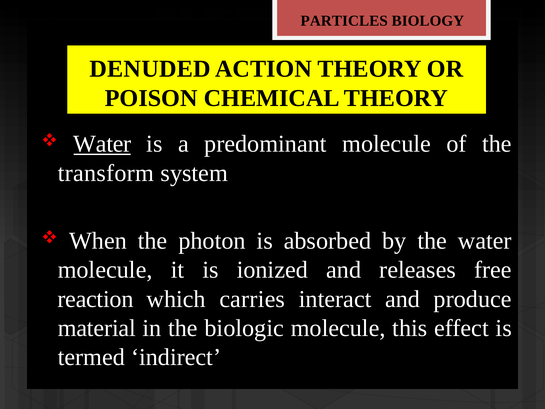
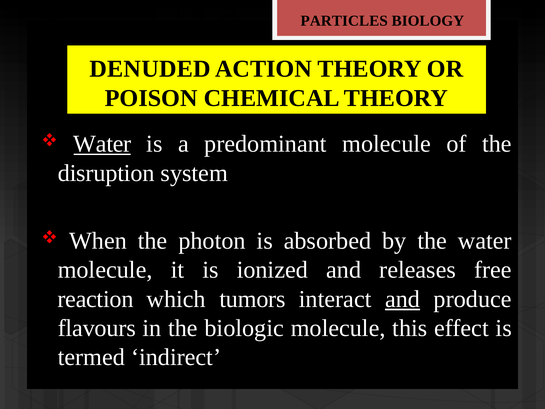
transform: transform -> disruption (106, 173)
carries: carries -> tumors (252, 299)
and underline: none -> present (403, 299)
material: material -> flavours (97, 328)
